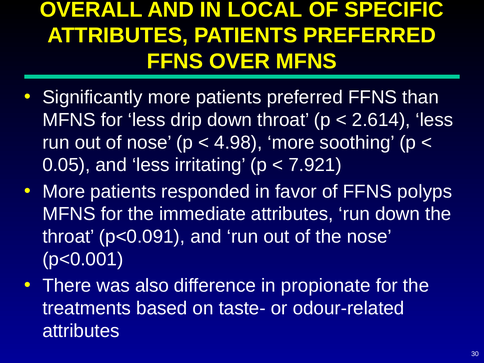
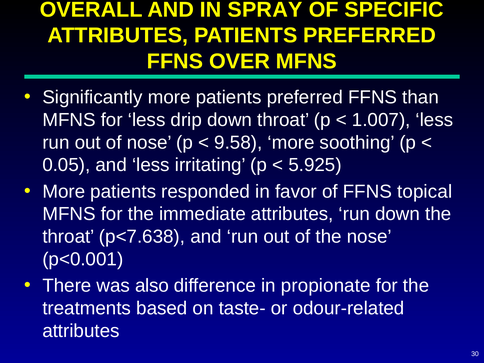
LOCAL: LOCAL -> SPRAY (265, 10)
2.614: 2.614 -> 1.007 (381, 120)
4.98: 4.98 -> 9.58 (238, 143)
7.921: 7.921 -> 5.925 (315, 165)
polyps: polyps -> topical (425, 191)
p<0.091: p<0.091 -> p<7.638 (142, 237)
